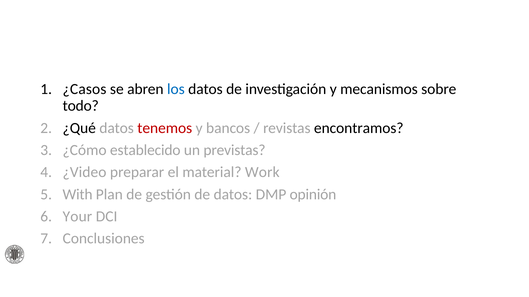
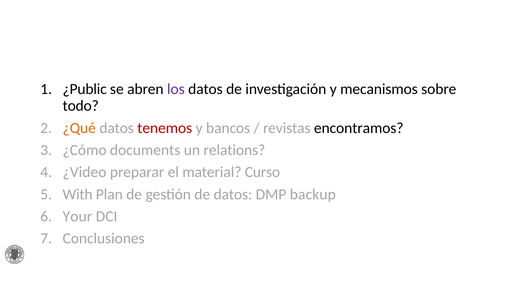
¿Casos: ¿Casos -> ¿Public (85, 89)
los colour: blue -> purple (176, 89)
¿Qué colour: black -> orange (79, 128)
establecido: establecido -> documents (145, 150)
previstas: previstas -> relations (234, 150)
Work: Work -> Curso (262, 172)
opinión: opinión -> backup (313, 195)
